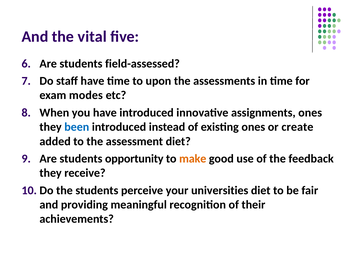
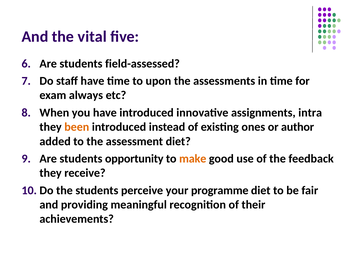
modes: modes -> always (86, 95)
assignments ones: ones -> intra (310, 113)
been colour: blue -> orange (77, 127)
create: create -> author (298, 127)
universities: universities -> programme (220, 191)
